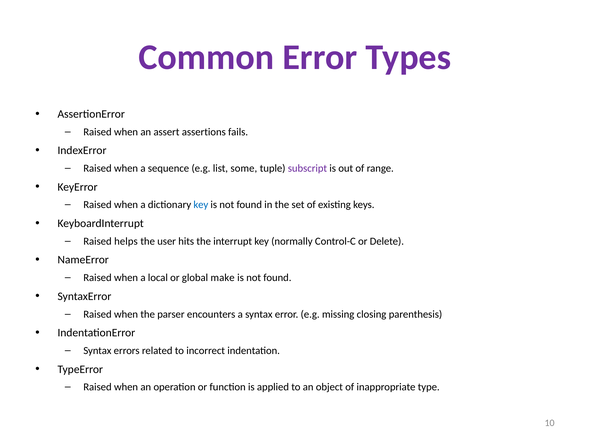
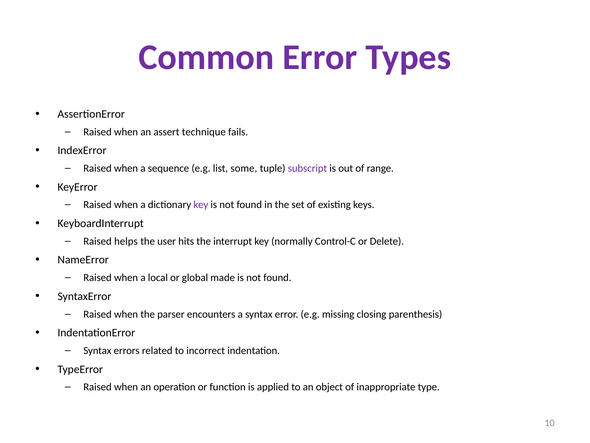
assertions: assertions -> technique (204, 132)
key colour: blue -> purple (201, 205)
make: make -> made (223, 277)
